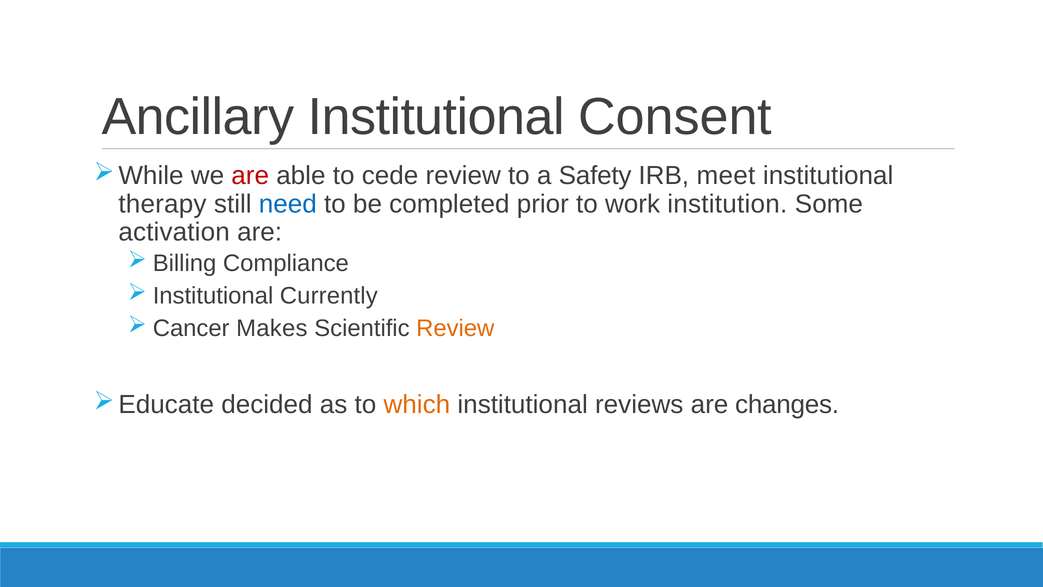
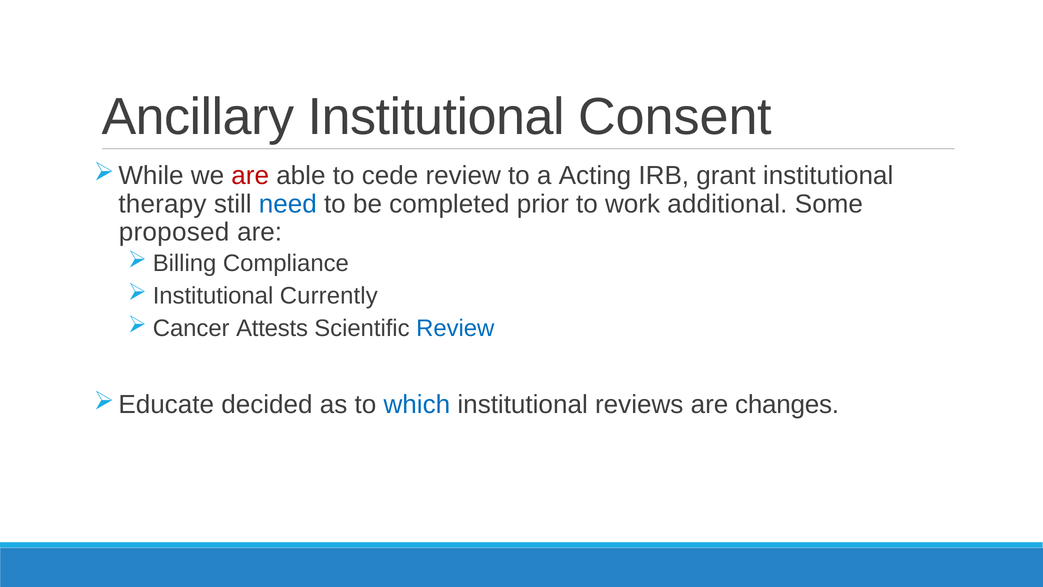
Safety: Safety -> Acting (595, 176)
meet: meet -> grant (726, 176)
institution: institution -> additional (727, 204)
activation: activation -> proposed (174, 232)
Makes: Makes -> Attests (272, 328)
Review colour: orange -> blue (455, 328)
which colour: orange -> blue (417, 405)
